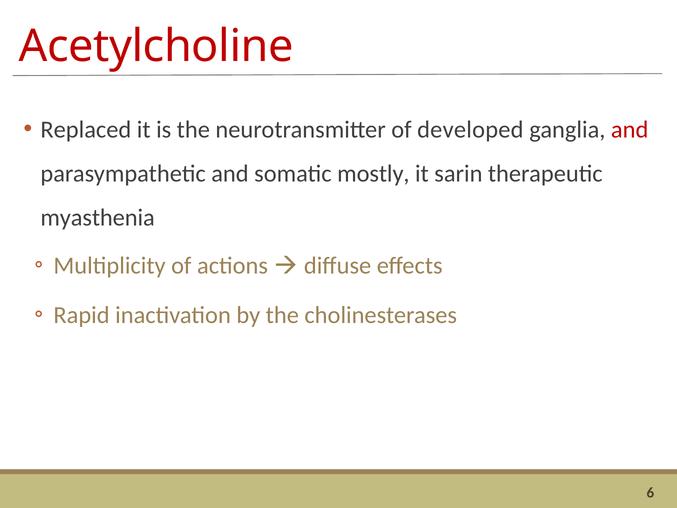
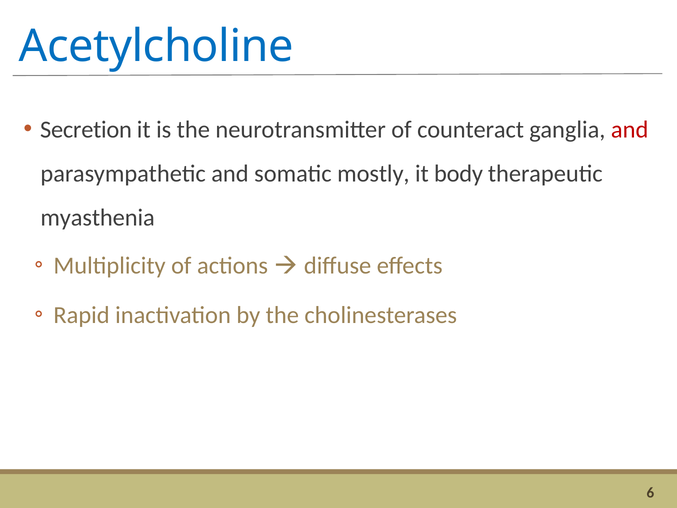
Acetylcholine colour: red -> blue (156, 46)
Replaced: Replaced -> Secretion (86, 130)
developed: developed -> counteract (471, 130)
sarin: sarin -> body (459, 174)
